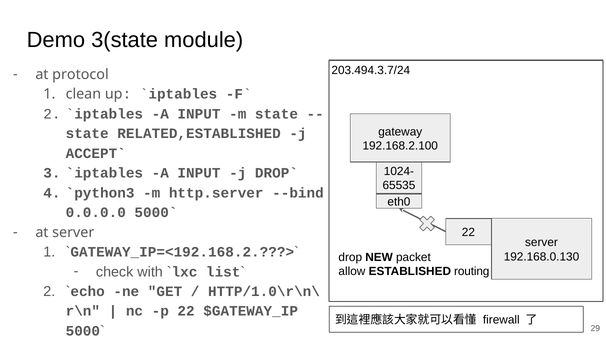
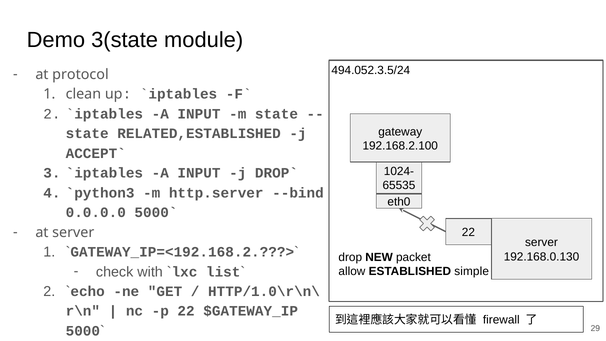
203.494.3.7/24: 203.494.3.7/24 -> 494.052.3.5/24 (371, 71)
routing: routing -> simple (472, 271)
